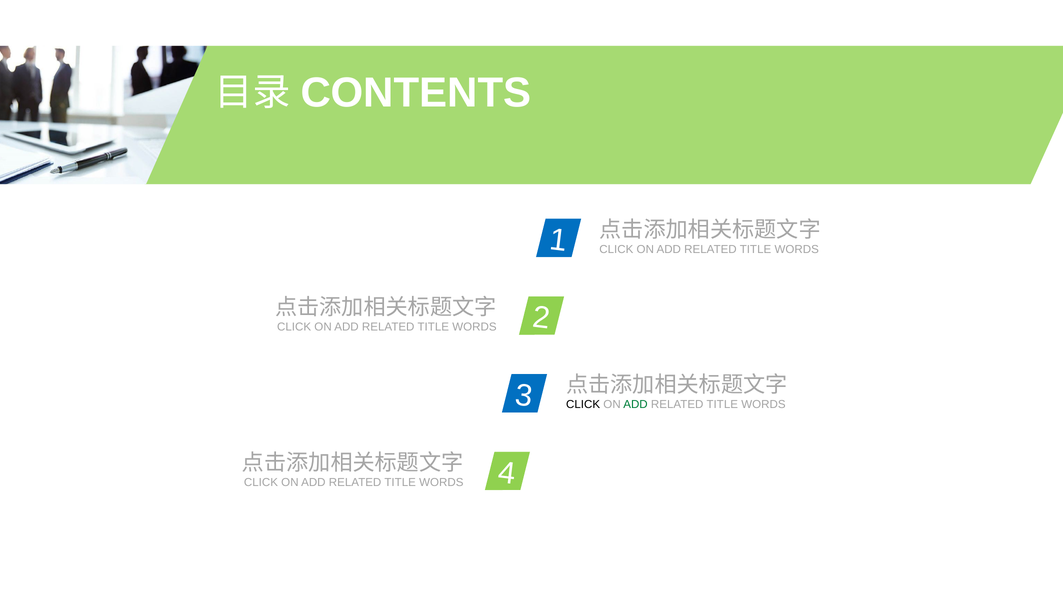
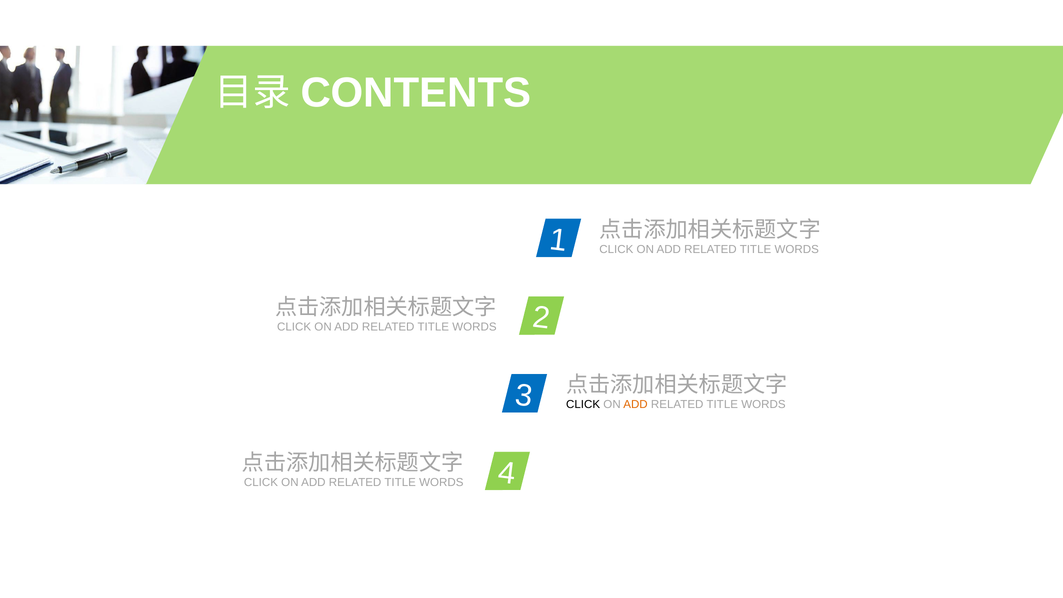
ADD colour: green -> orange (636, 405)
